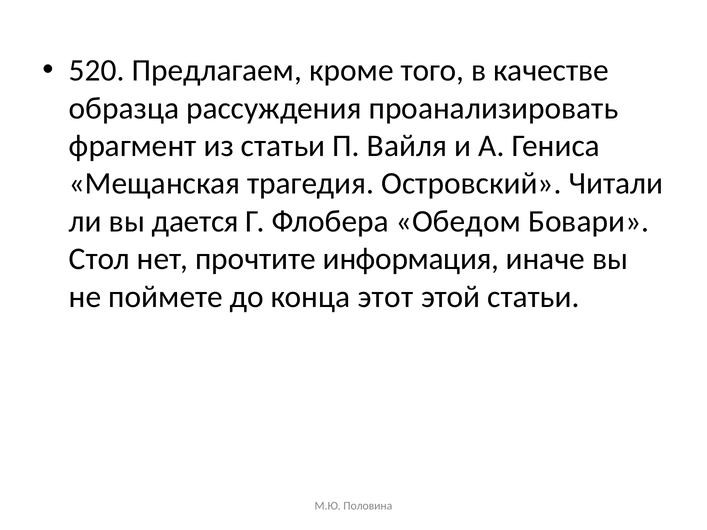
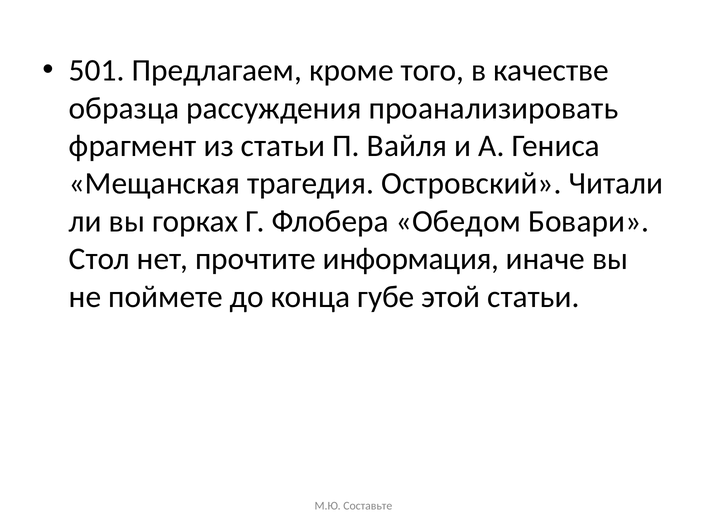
520: 520 -> 501 (97, 71)
дается: дается -> горках (195, 221)
этот: этот -> губе (386, 297)
Половина: Половина -> Составьте (368, 506)
